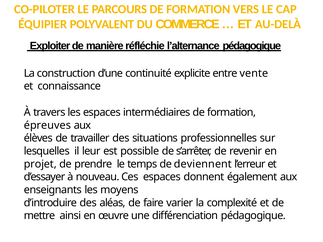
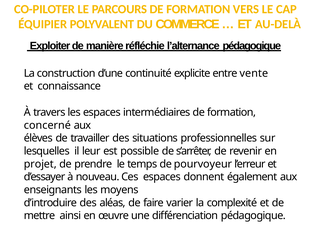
épreuves: épreuves -> concerné (47, 125)
deviennent: deviennent -> pourvoyeur (203, 164)
